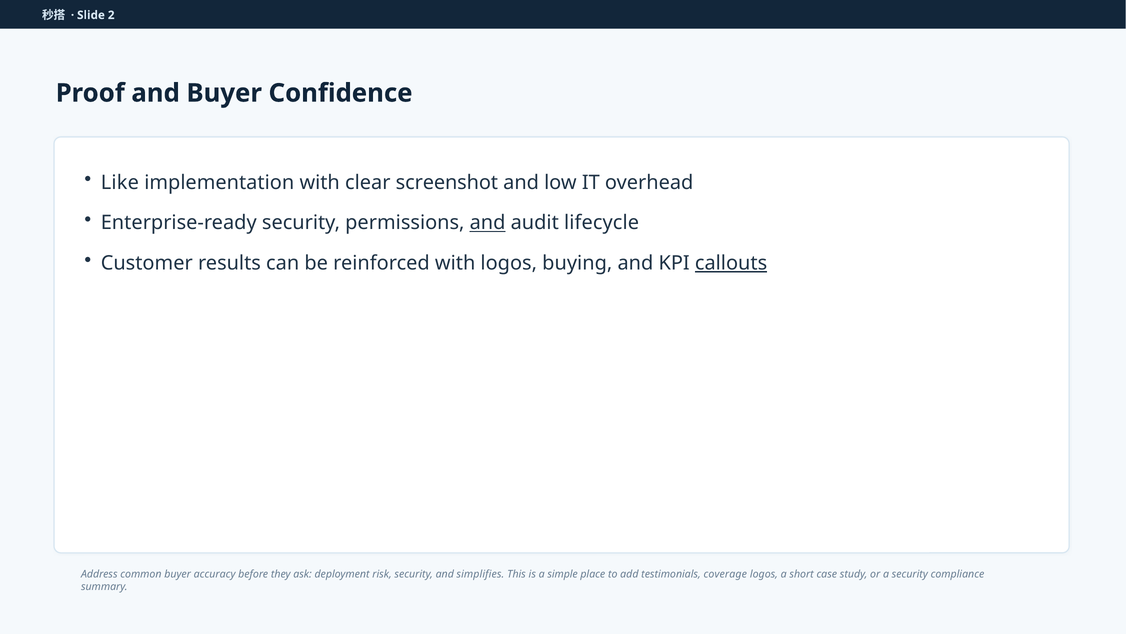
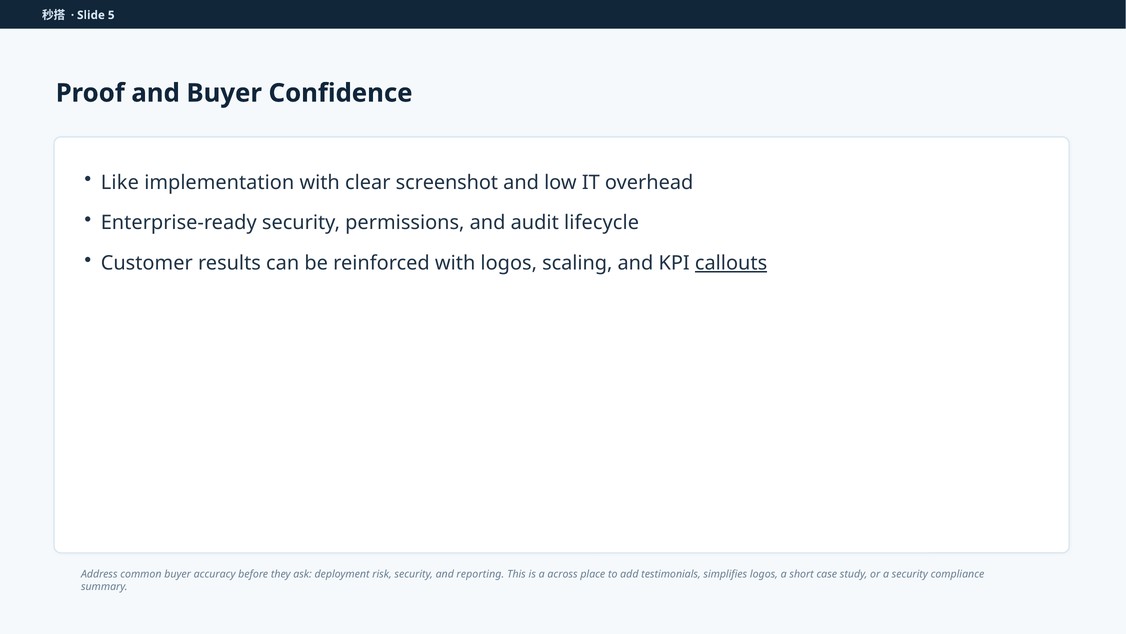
2: 2 -> 5 (111, 15)
and underline: present -> none (488, 223)
buying: buying -> scaling (577, 263)
simplifies: simplifies -> reporting (480, 574)
simple: simple -> across (563, 574)
coverage: coverage -> simplifies (725, 574)
